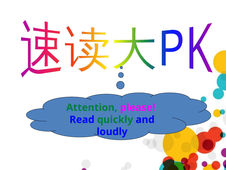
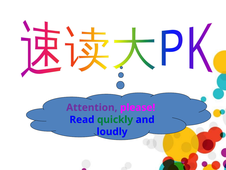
Attention colour: green -> purple (92, 107)
